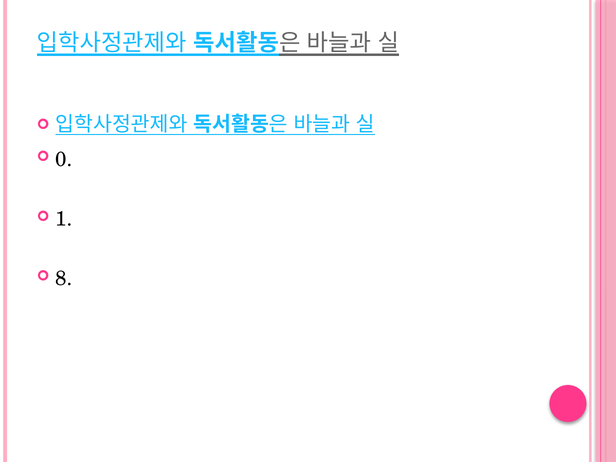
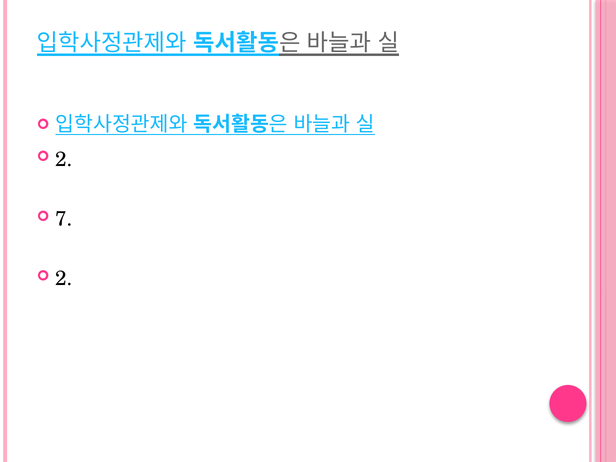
0: 0 -> 2 (64, 160)
1: 1 -> 7 (64, 219)
8: 8 -> 2 (64, 279)
